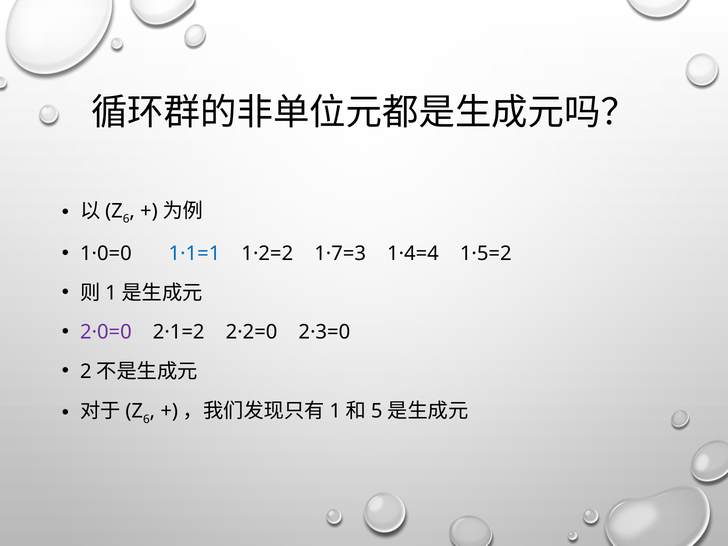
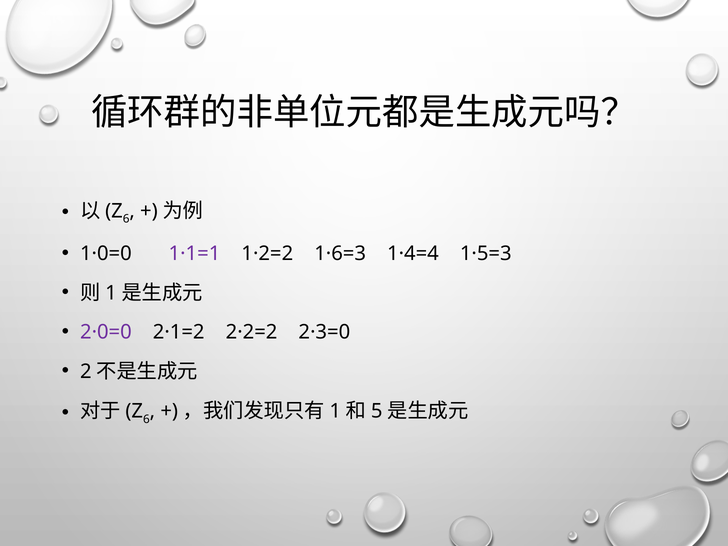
1·1=1 colour: blue -> purple (194, 254)
1·7=3: 1·7=3 -> 1·6=3 (340, 254)
1·5=2: 1·5=2 -> 1·5=3 (486, 254)
2·2=0: 2·2=0 -> 2·2=2 (252, 332)
